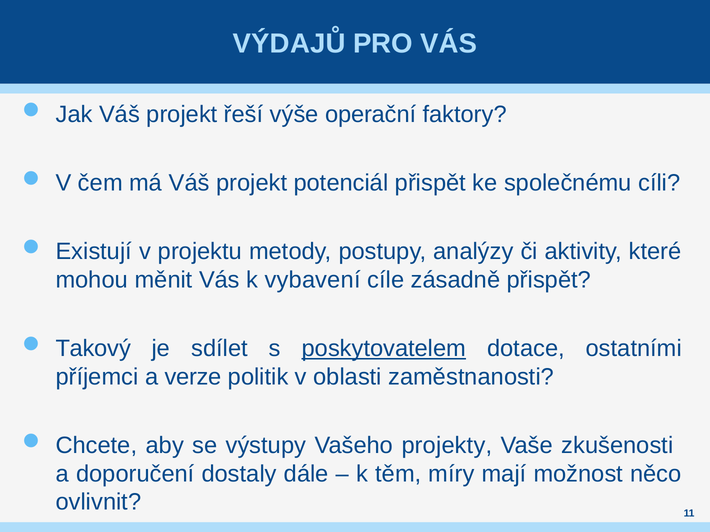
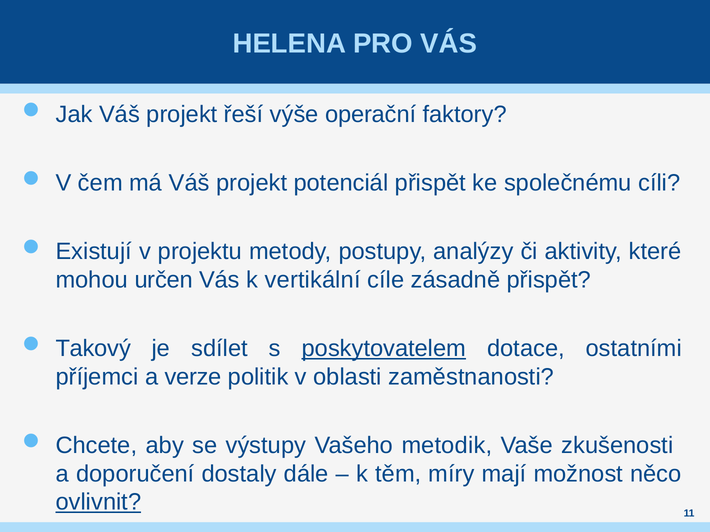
VÝDAJŮ: VÝDAJŮ -> HELENA (289, 44)
měnit: měnit -> určen (164, 280)
vybavení: vybavení -> vertikální (313, 280)
projekty: projekty -> metodik (447, 446)
ovlivnit underline: none -> present (98, 503)
